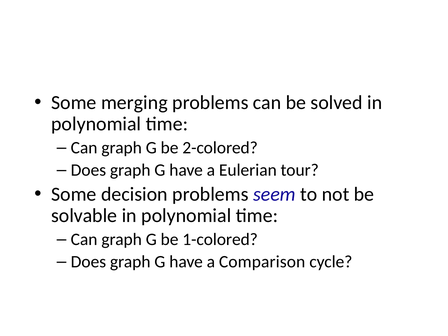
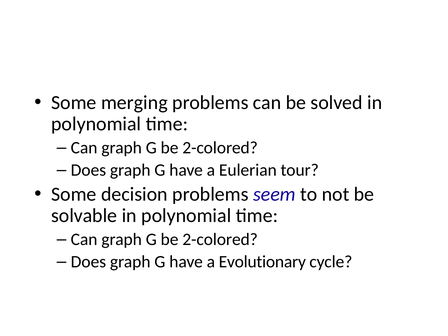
1-colored: 1-colored -> 2-colored (220, 239)
Comparison: Comparison -> Evolutionary (262, 262)
